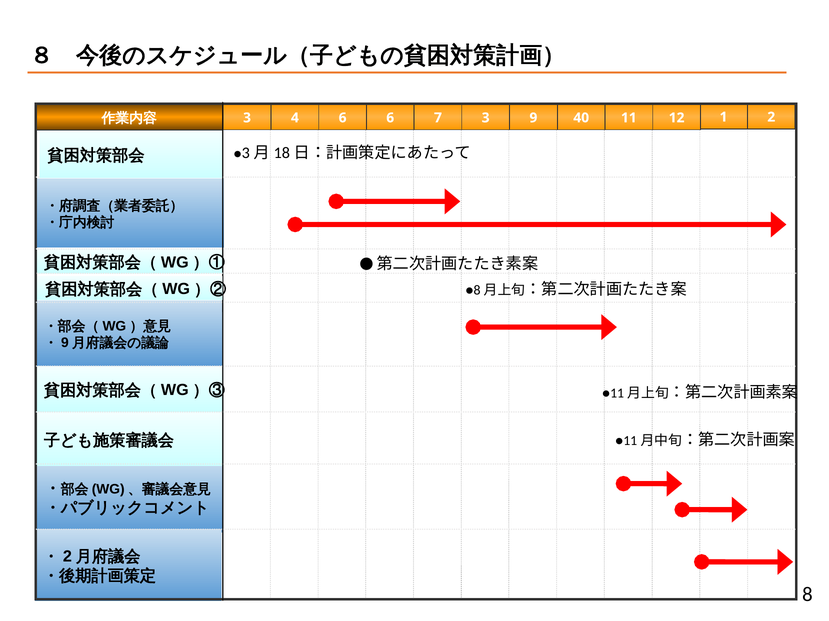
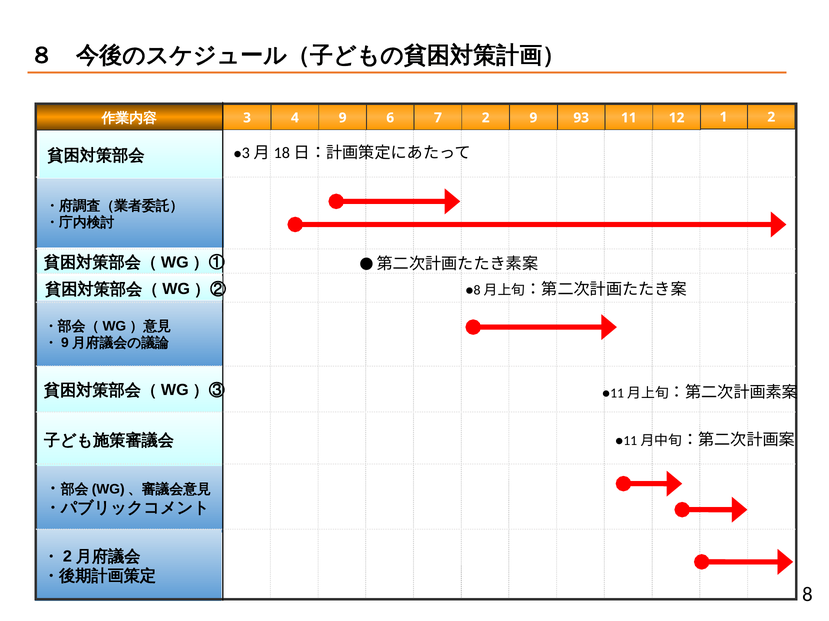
4 6: 6 -> 9 (343, 118)
7 3: 3 -> 2 (486, 118)
40: 40 -> 93 (581, 118)
